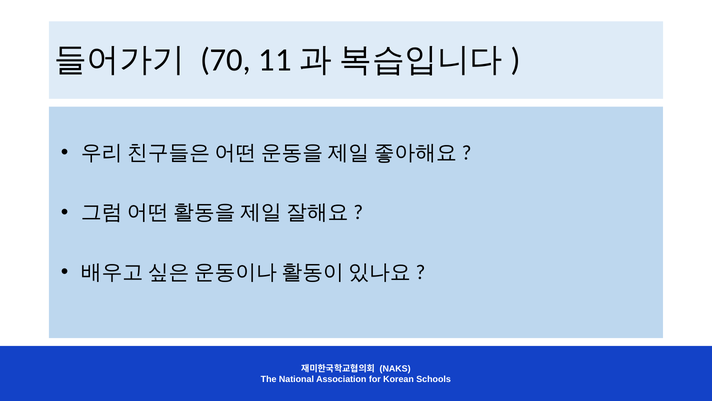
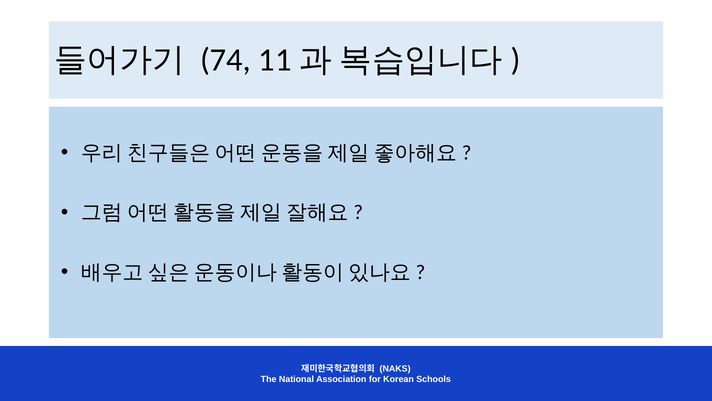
70: 70 -> 74 (226, 60)
